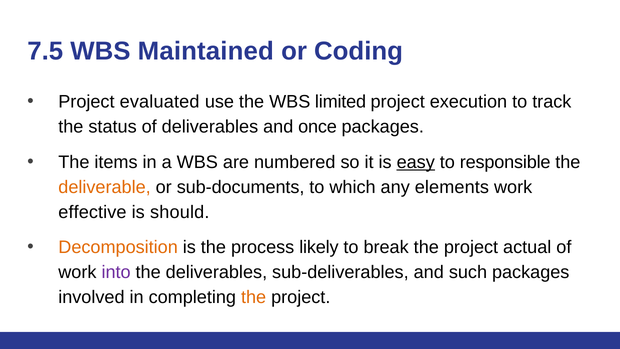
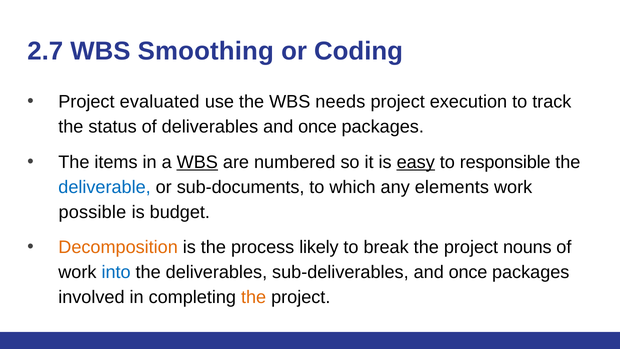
7.5: 7.5 -> 2.7 (45, 51)
Maintained: Maintained -> Smoothing (206, 51)
limited: limited -> needs (340, 102)
WBS underline: none -> present (197, 162)
deliverable colour: orange -> blue (105, 187)
effective: effective -> possible (92, 212)
should: should -> budget (180, 212)
actual: actual -> nouns (527, 247)
into colour: purple -> blue (116, 272)
sub-deliverables and such: such -> once (468, 272)
